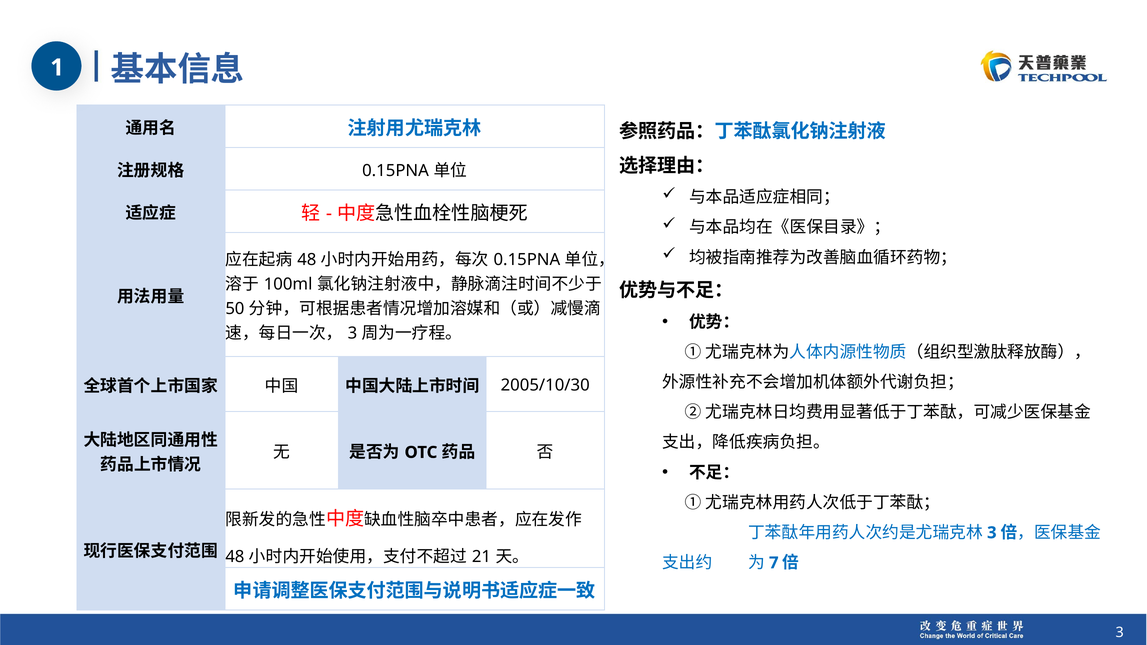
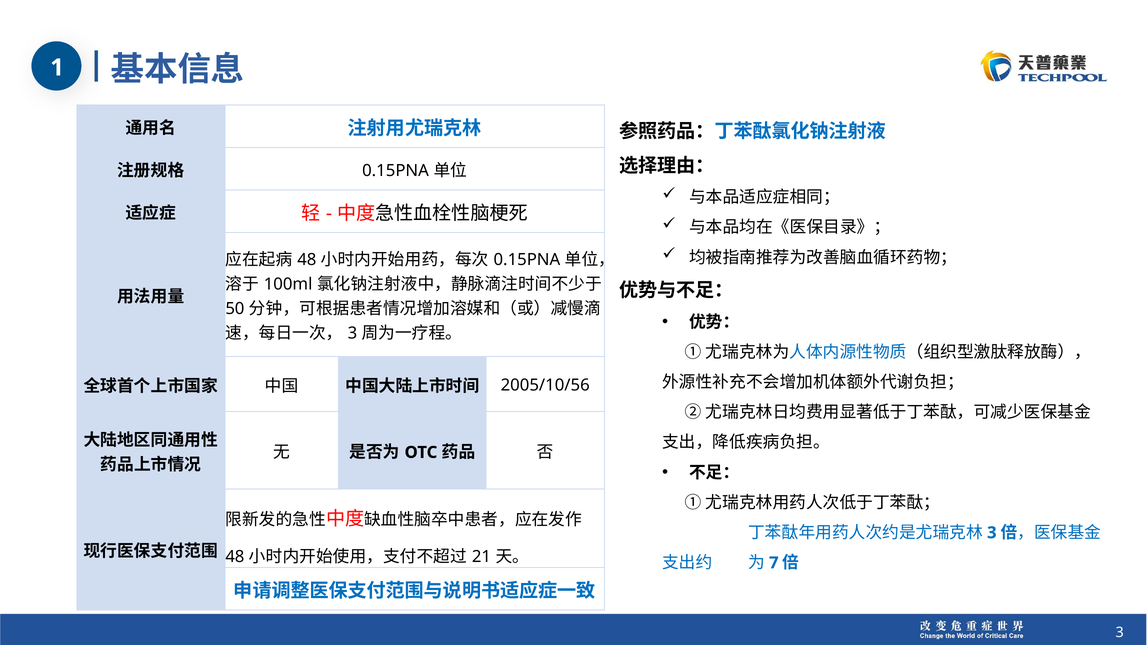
2005/10/30: 2005/10/30 -> 2005/10/56 (545, 386)
